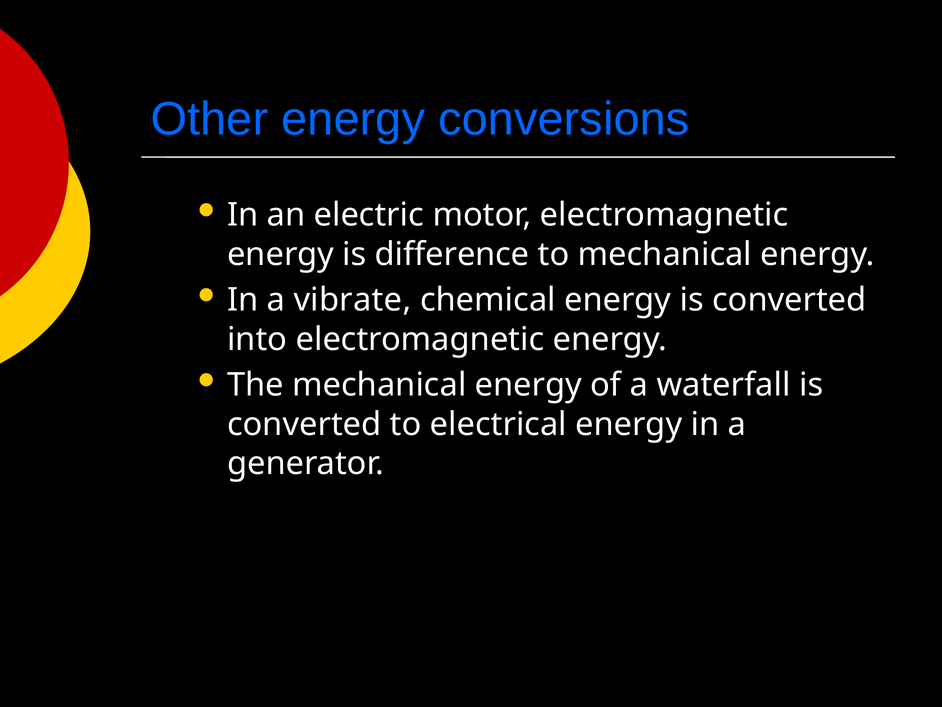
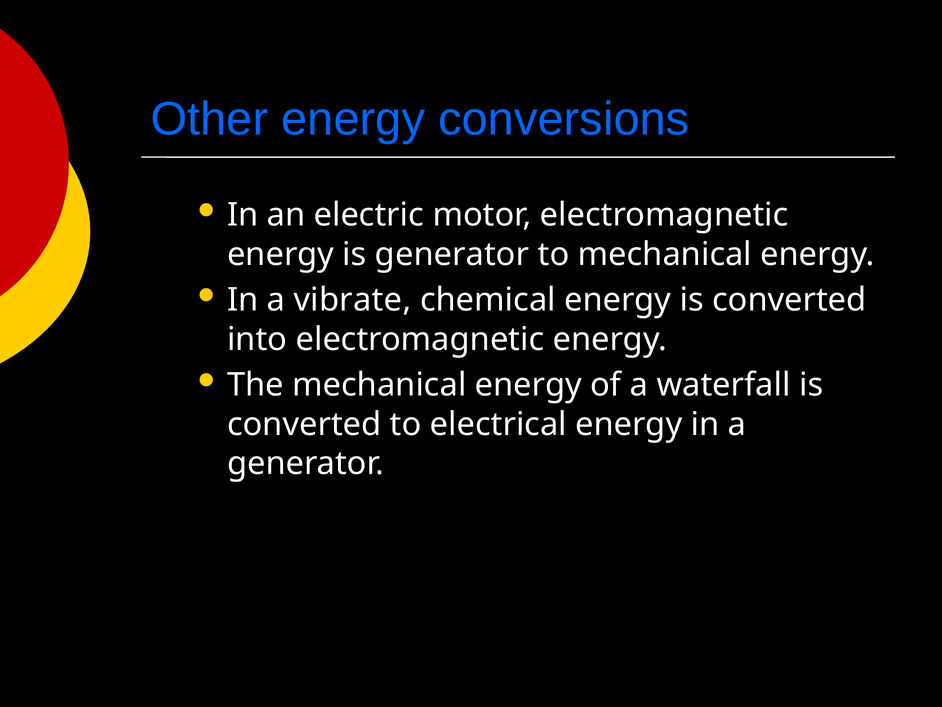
is difference: difference -> generator (452, 254)
